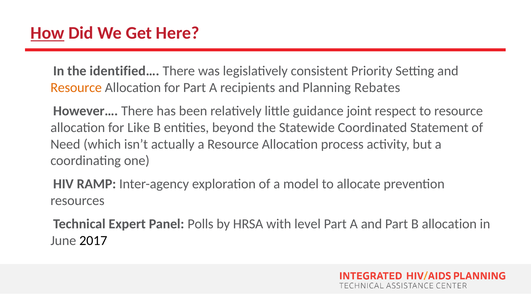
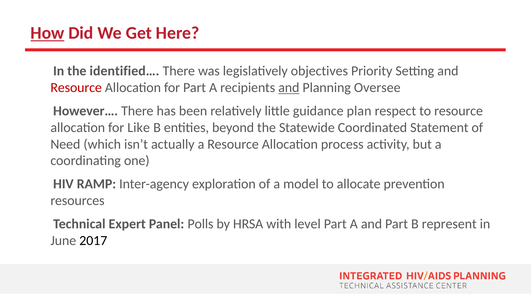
consistent: consistent -> objectives (319, 71)
Resource colour: orange -> red (76, 88)
and underline: none -> present (289, 88)
Rebates: Rebates -> Oversee (377, 88)
joint: joint -> plan (359, 111)
B allocation: allocation -> represent (449, 224)
